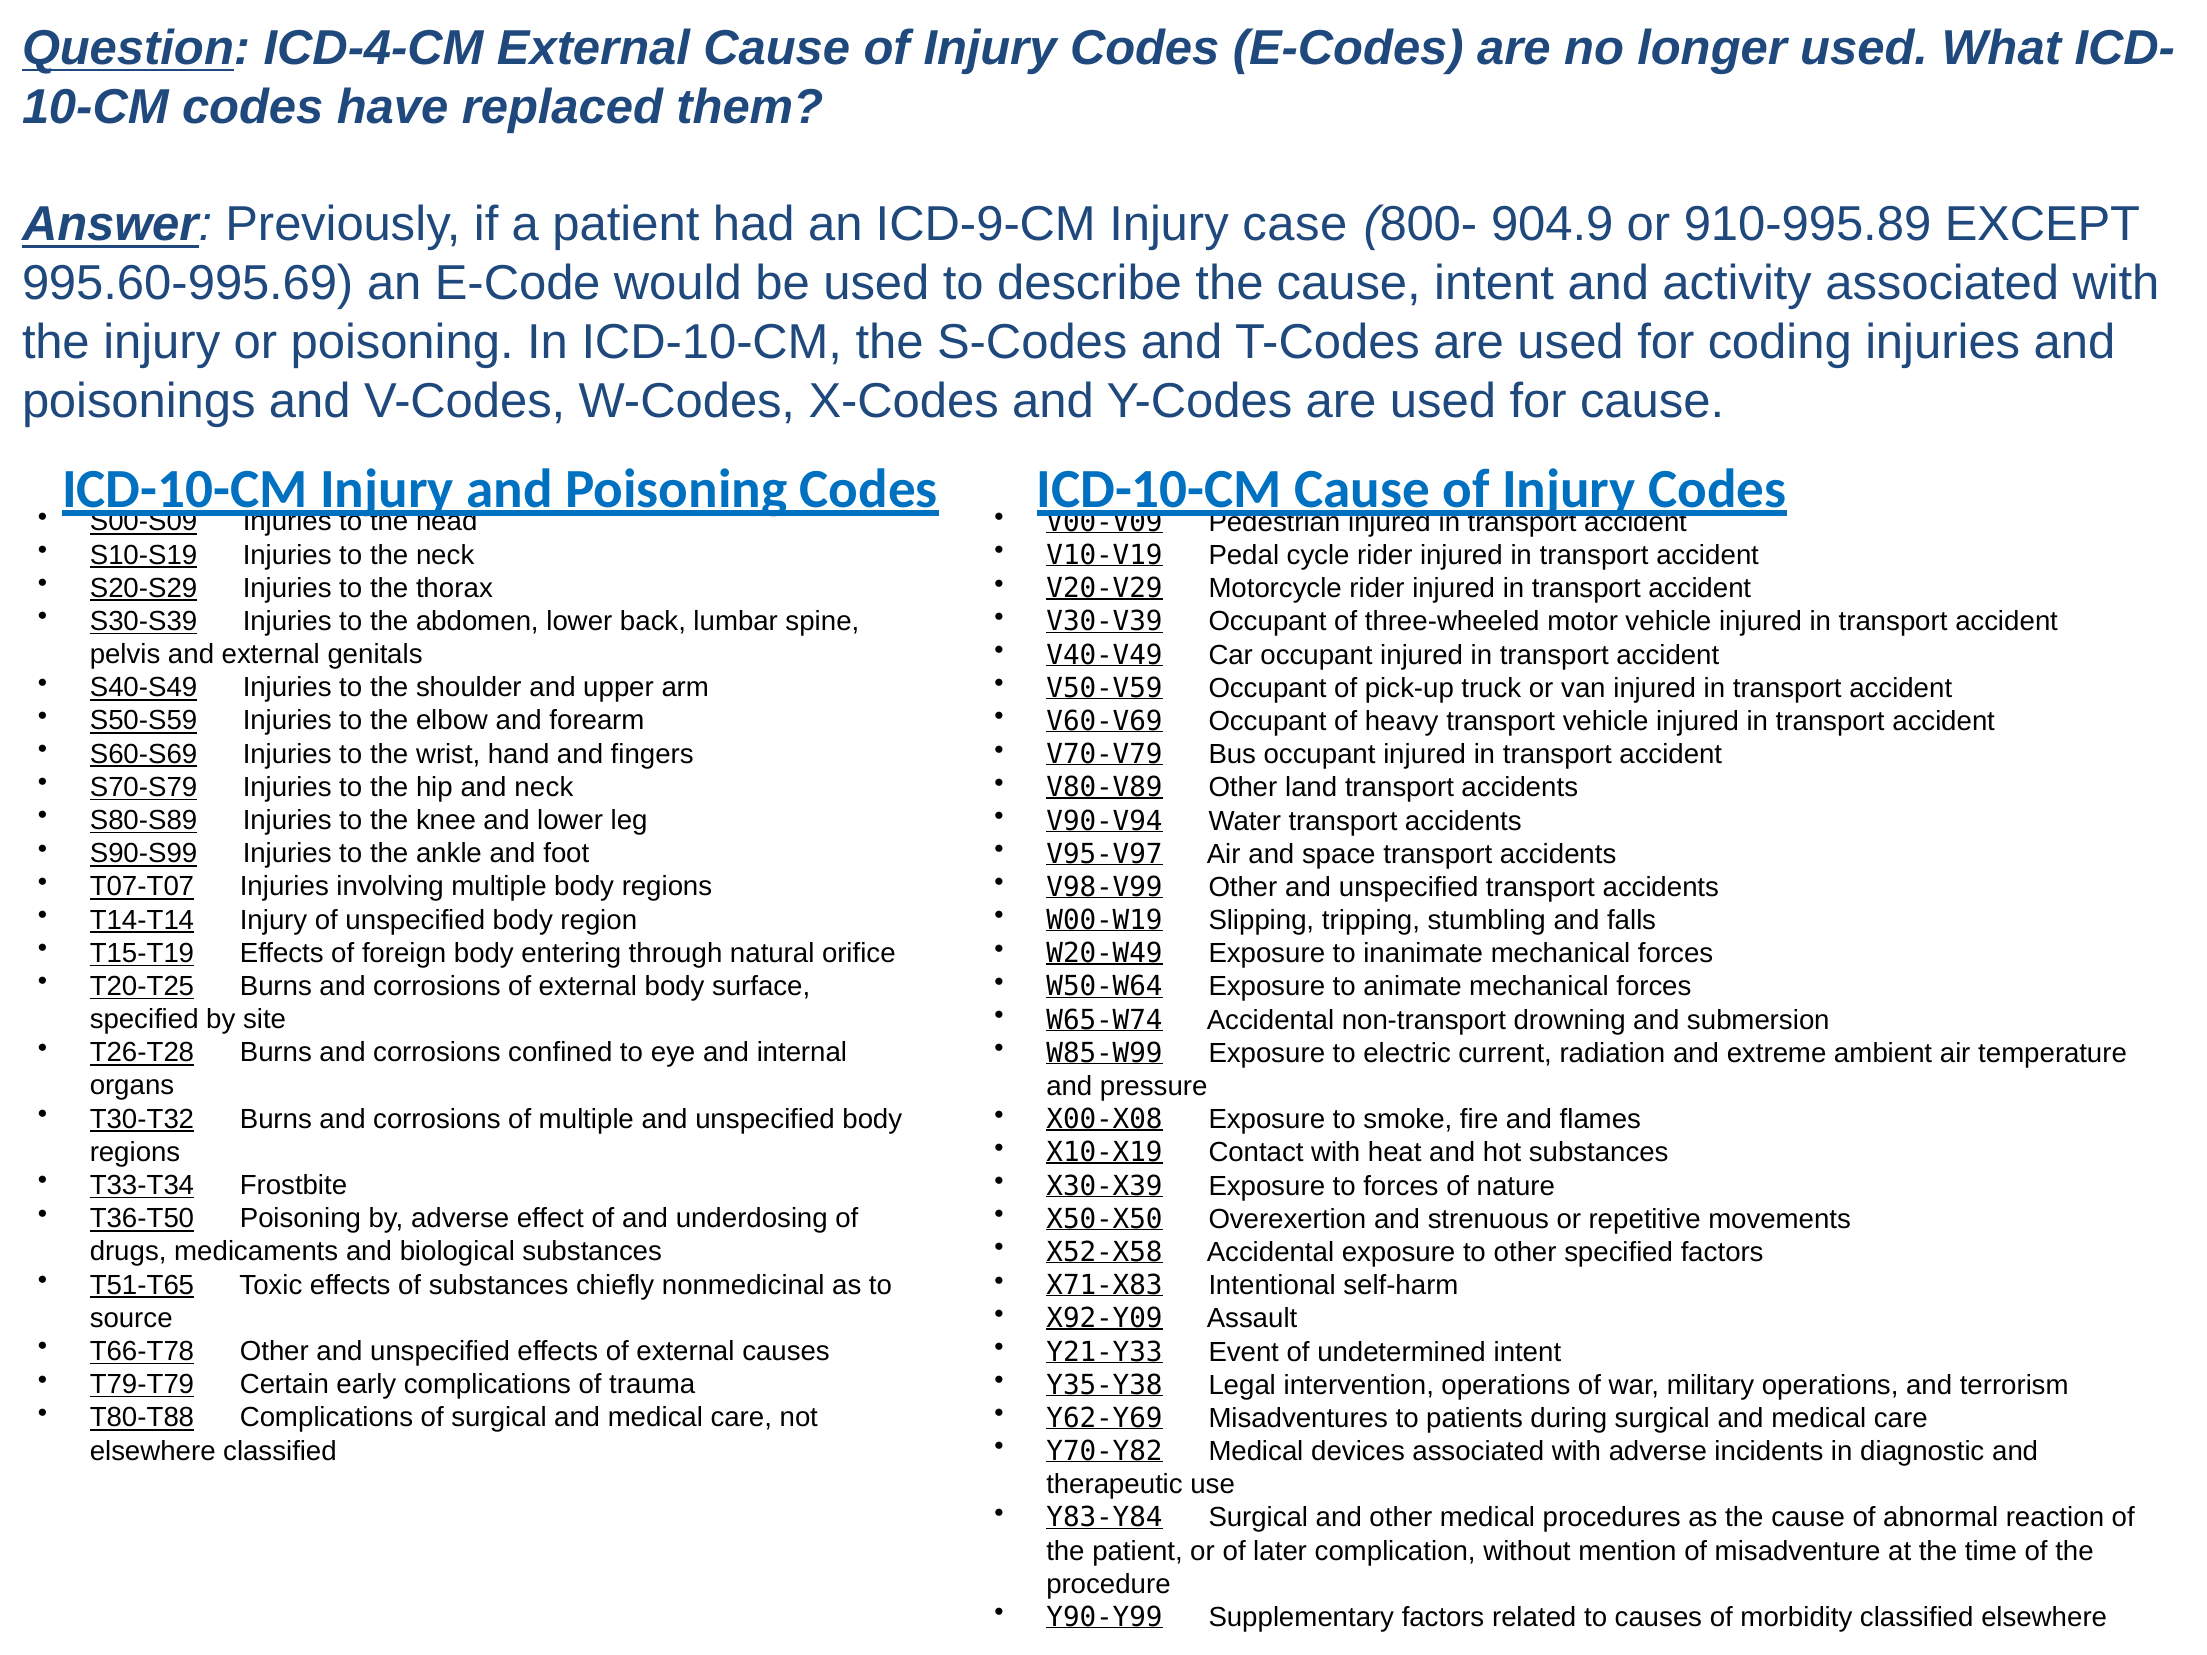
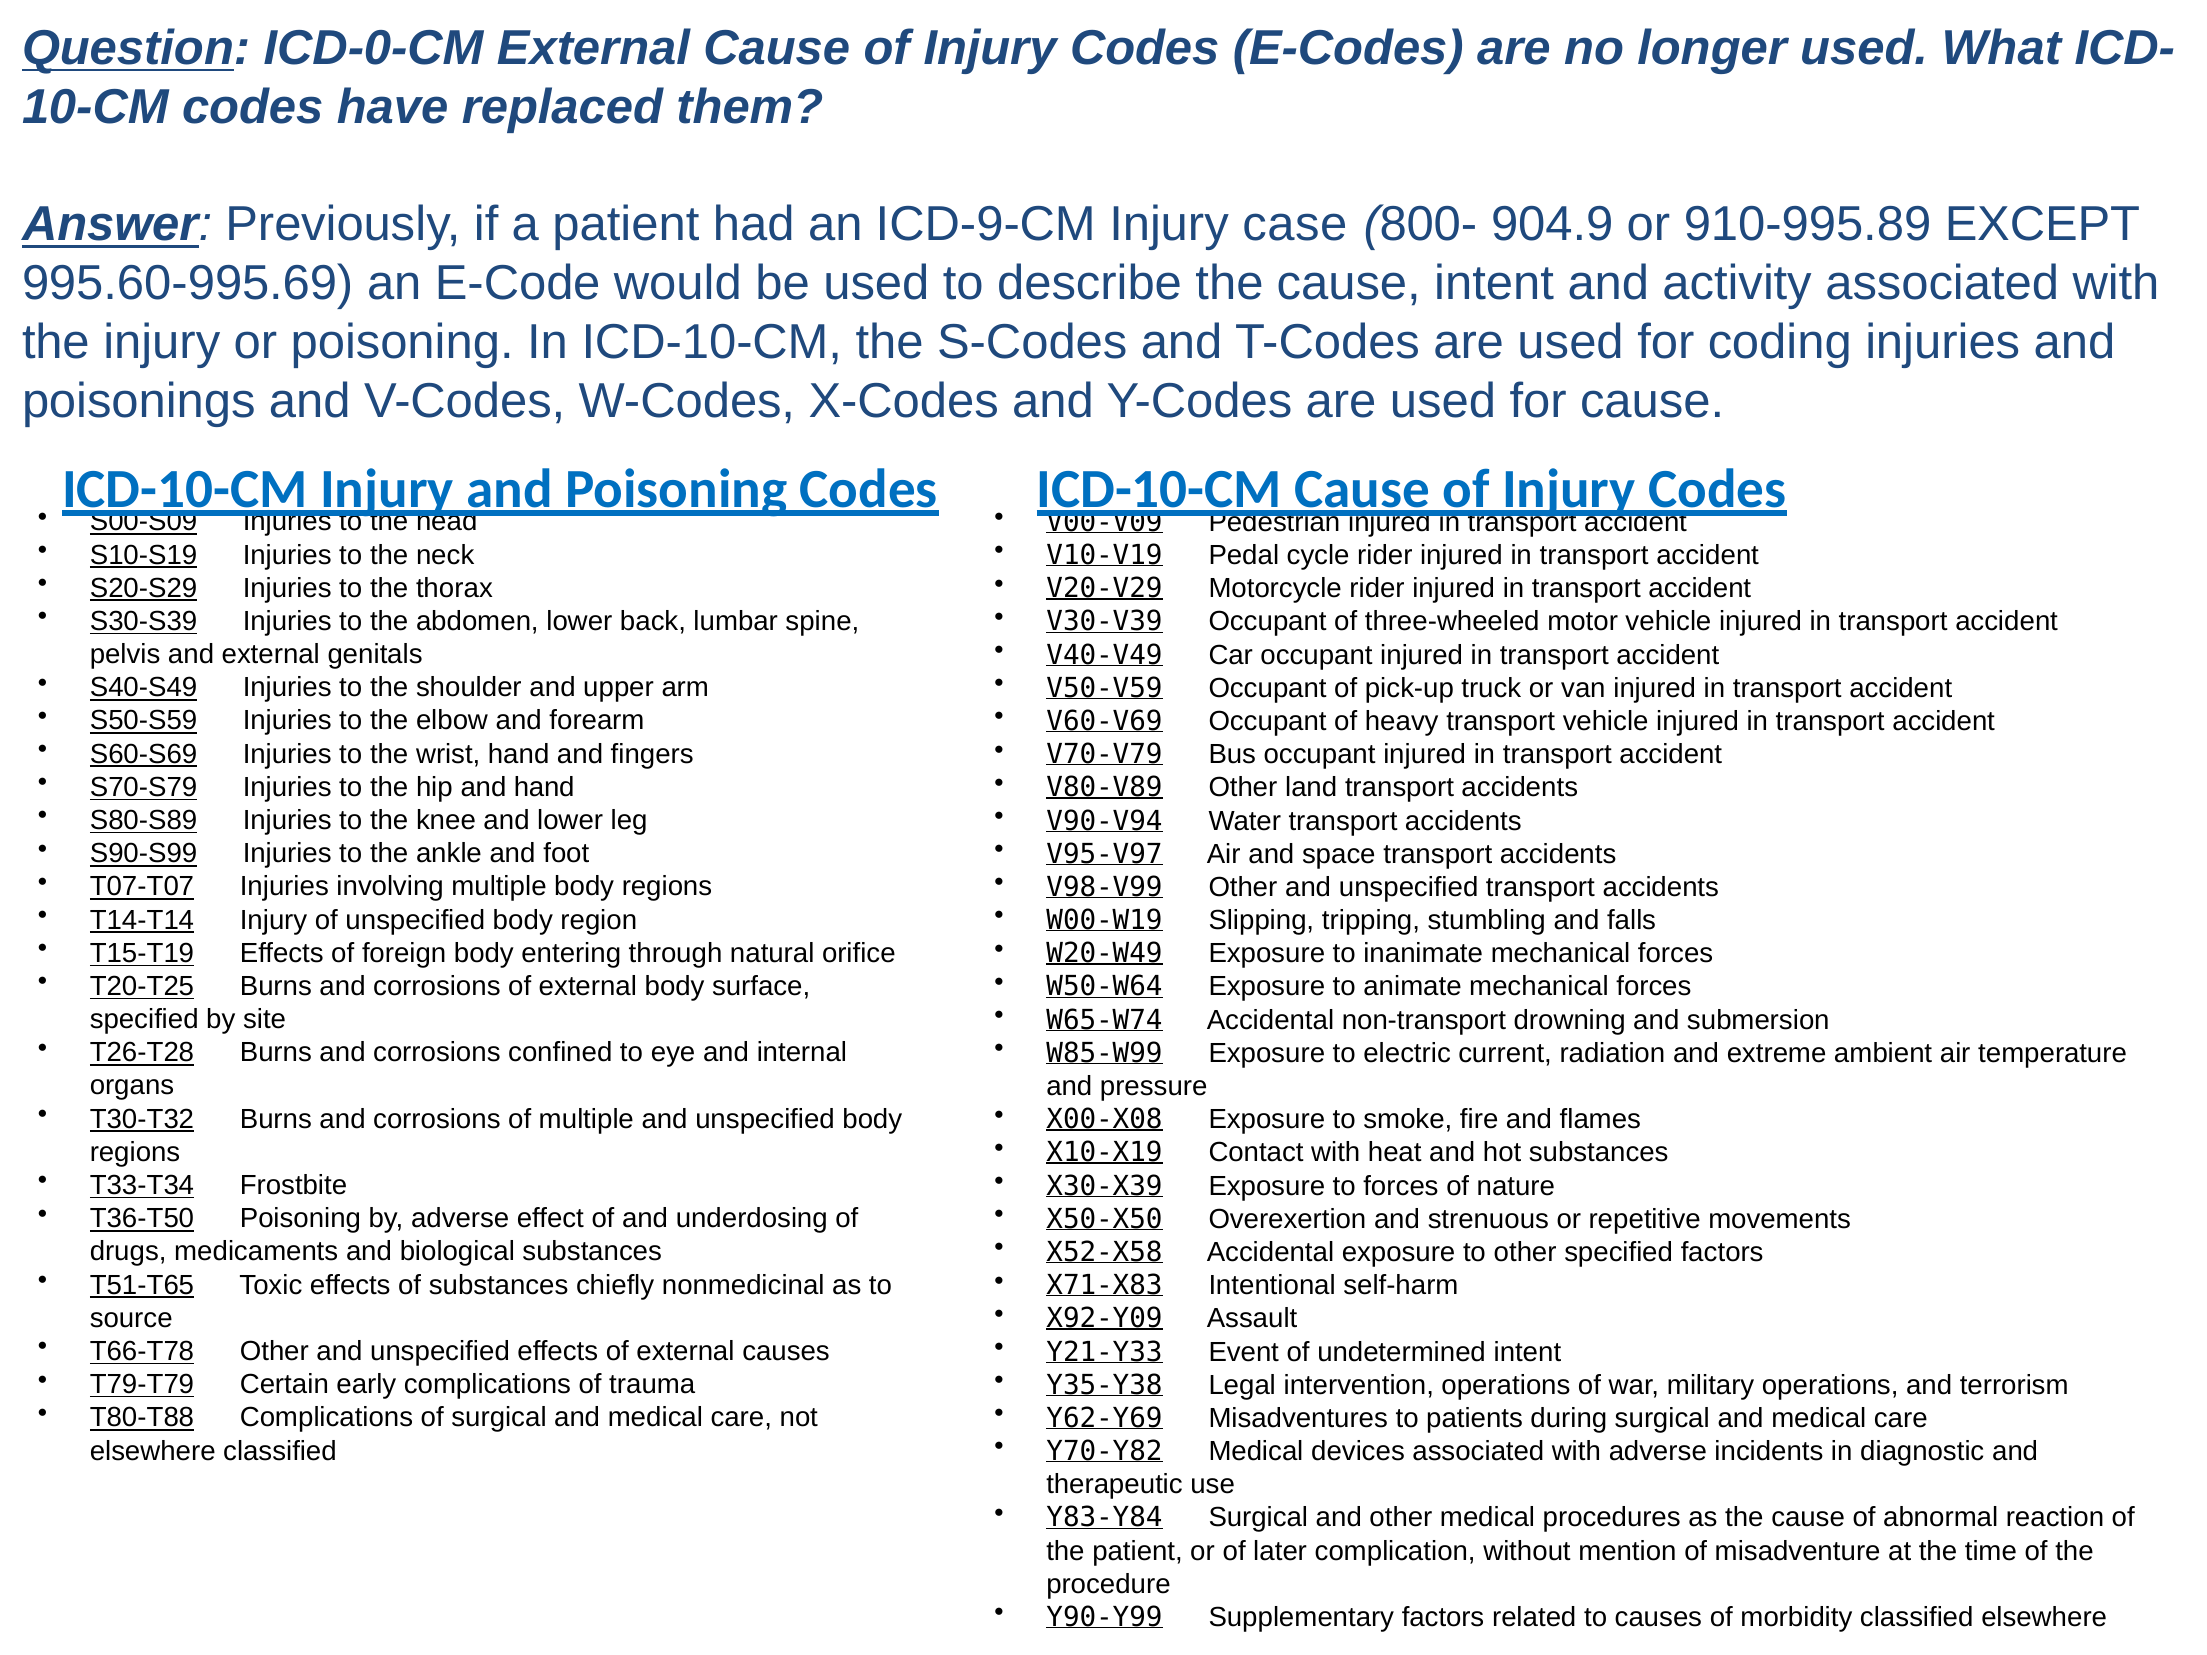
ICD-4-CM: ICD-4-CM -> ICD-0-CM (374, 48)
and neck: neck -> hand (544, 787)
